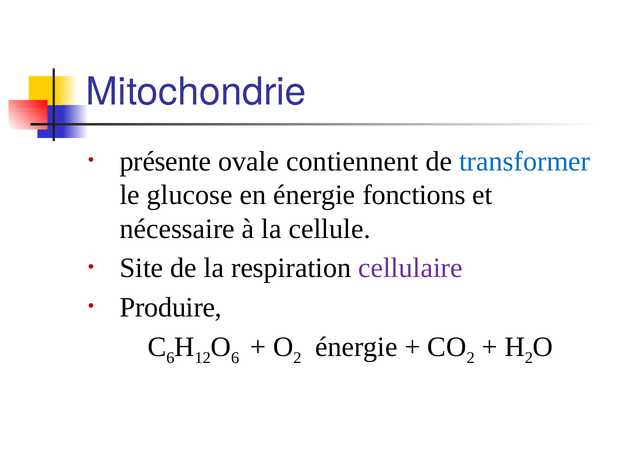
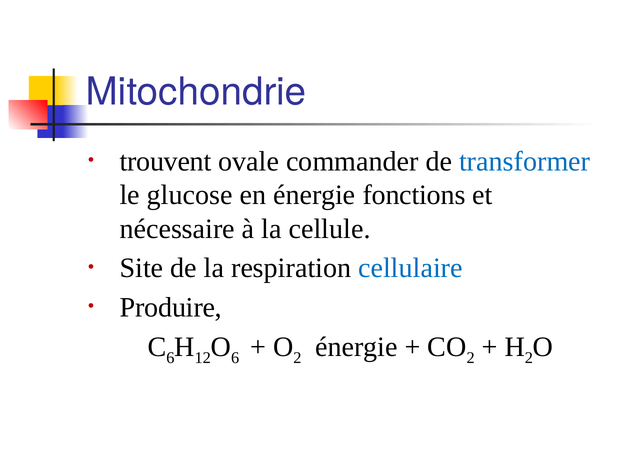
présente: présente -> trouvent (166, 161)
contiennent: contiennent -> commander (352, 161)
cellulaire colour: purple -> blue (410, 268)
